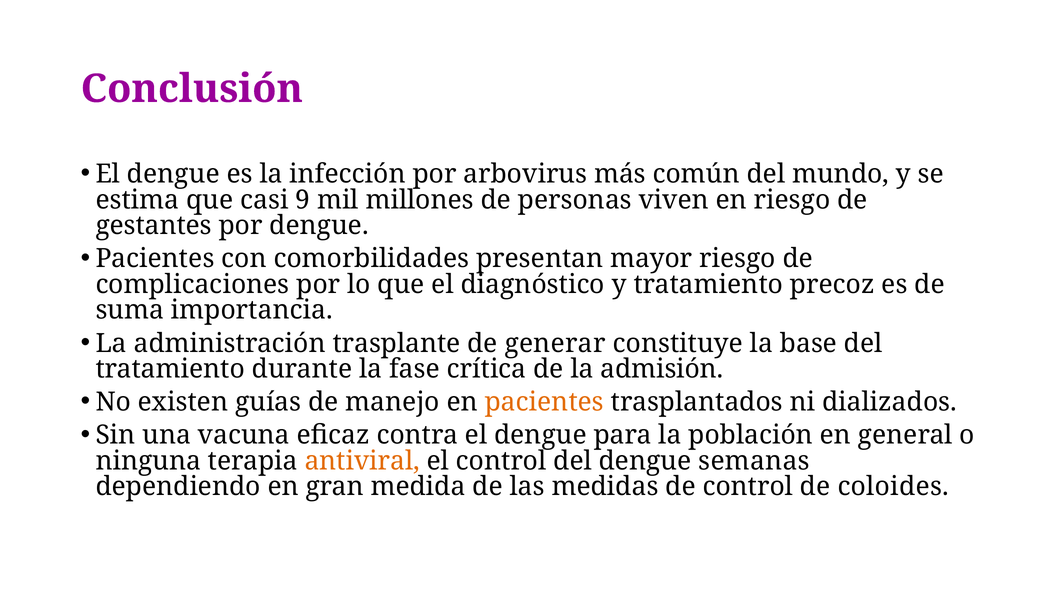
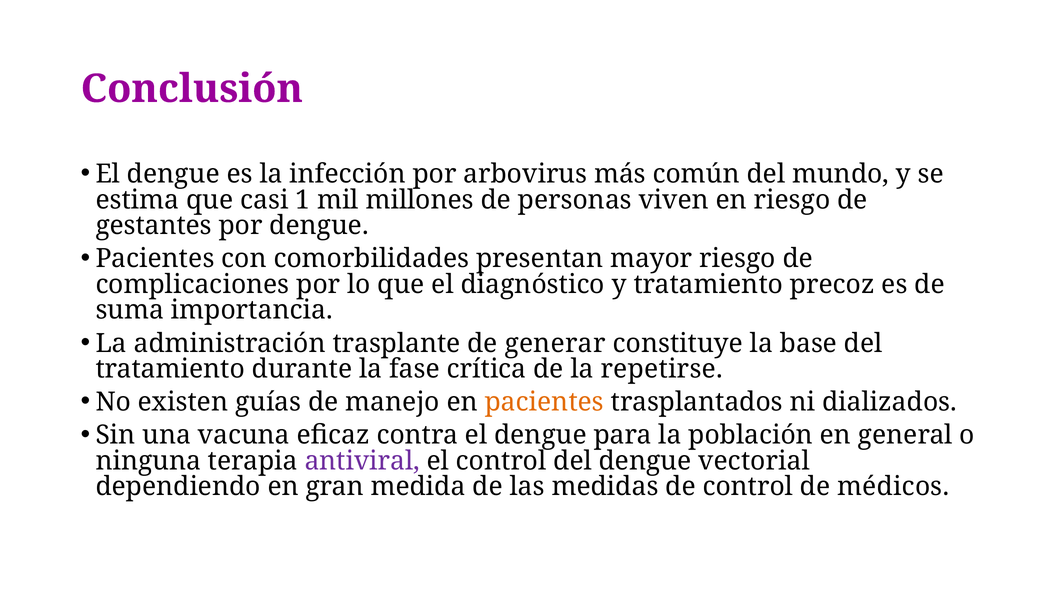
9: 9 -> 1 (303, 200)
admisión: admisión -> repetirse (662, 369)
antiviral colour: orange -> purple (362, 461)
semanas: semanas -> vectorial (754, 461)
coloides: coloides -> médicos (893, 487)
